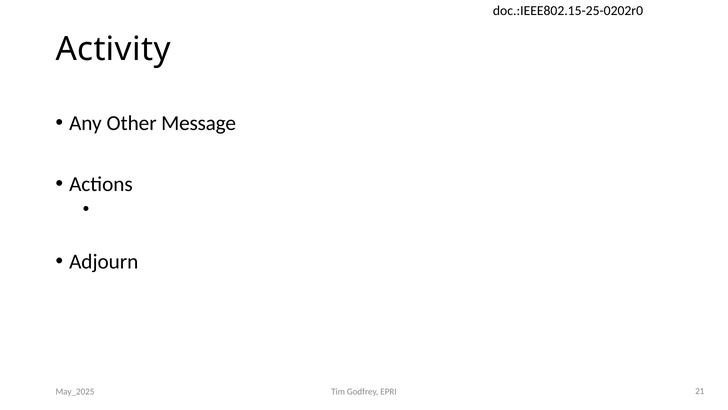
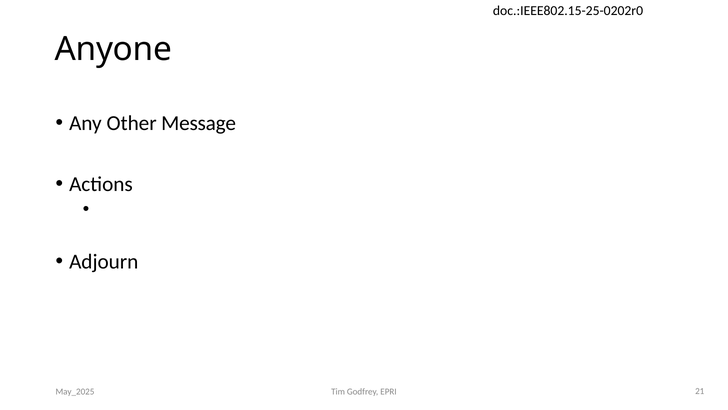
Activity: Activity -> Anyone (113, 49)
